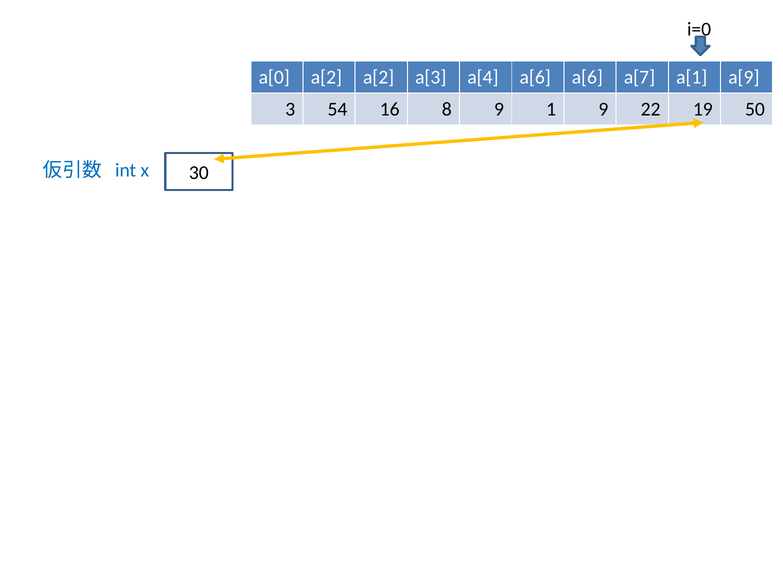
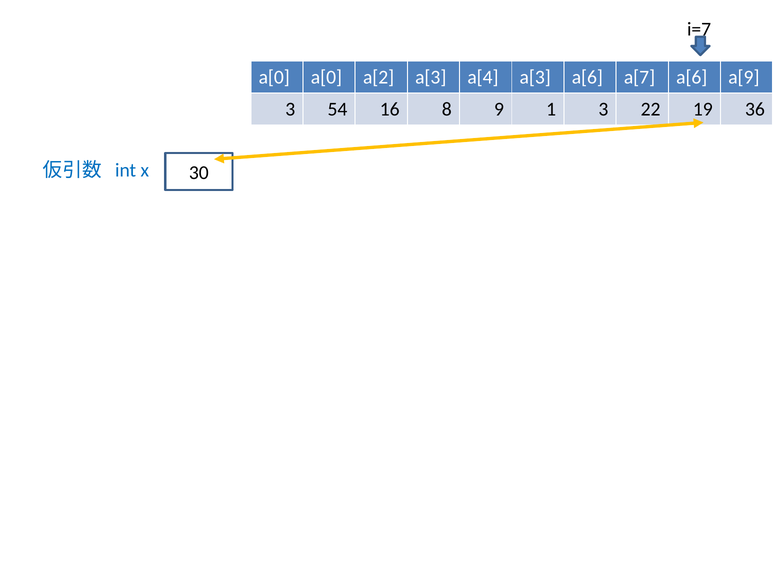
i=0: i=0 -> i=7 (699, 29)
a[0 a[2: a[2 -> a[0 (326, 77)
a[4 a[6: a[6 -> a[3 (535, 77)
a[7 a[1: a[1 -> a[6 (692, 77)
1 9: 9 -> 3 (603, 109)
50: 50 -> 36 (755, 109)
